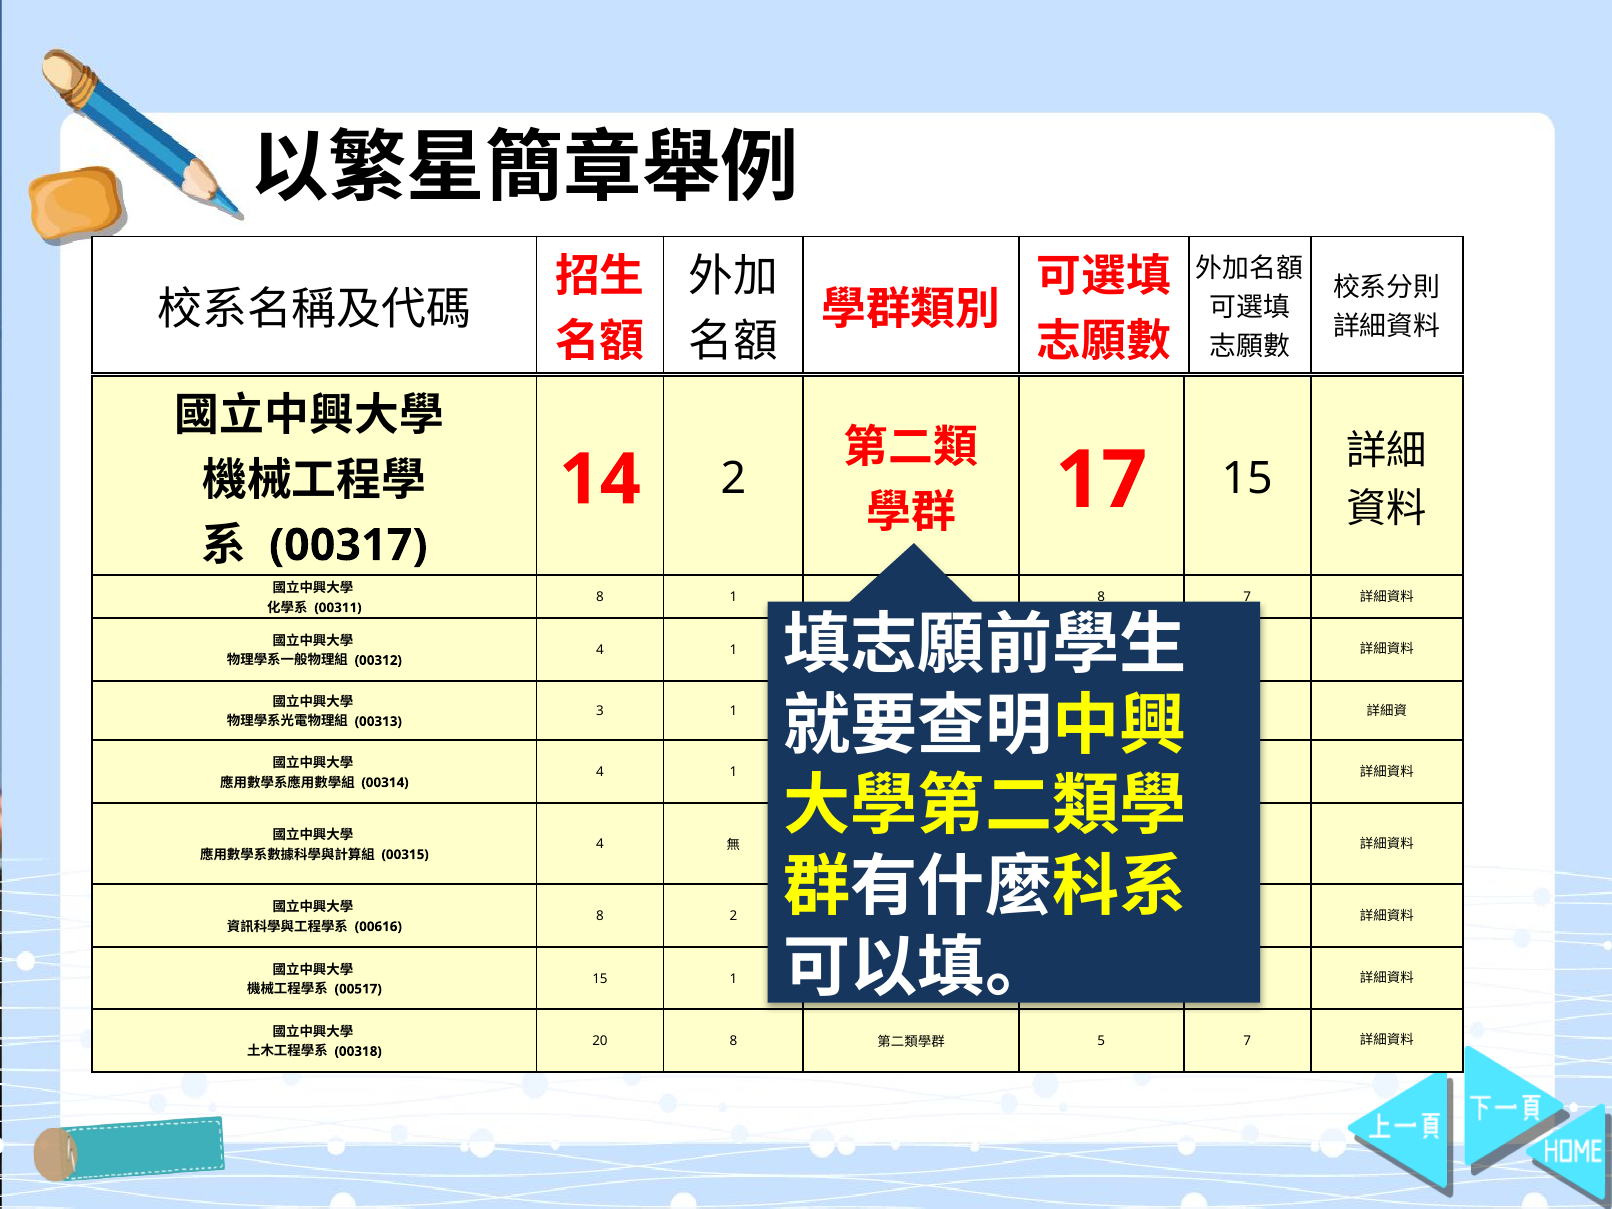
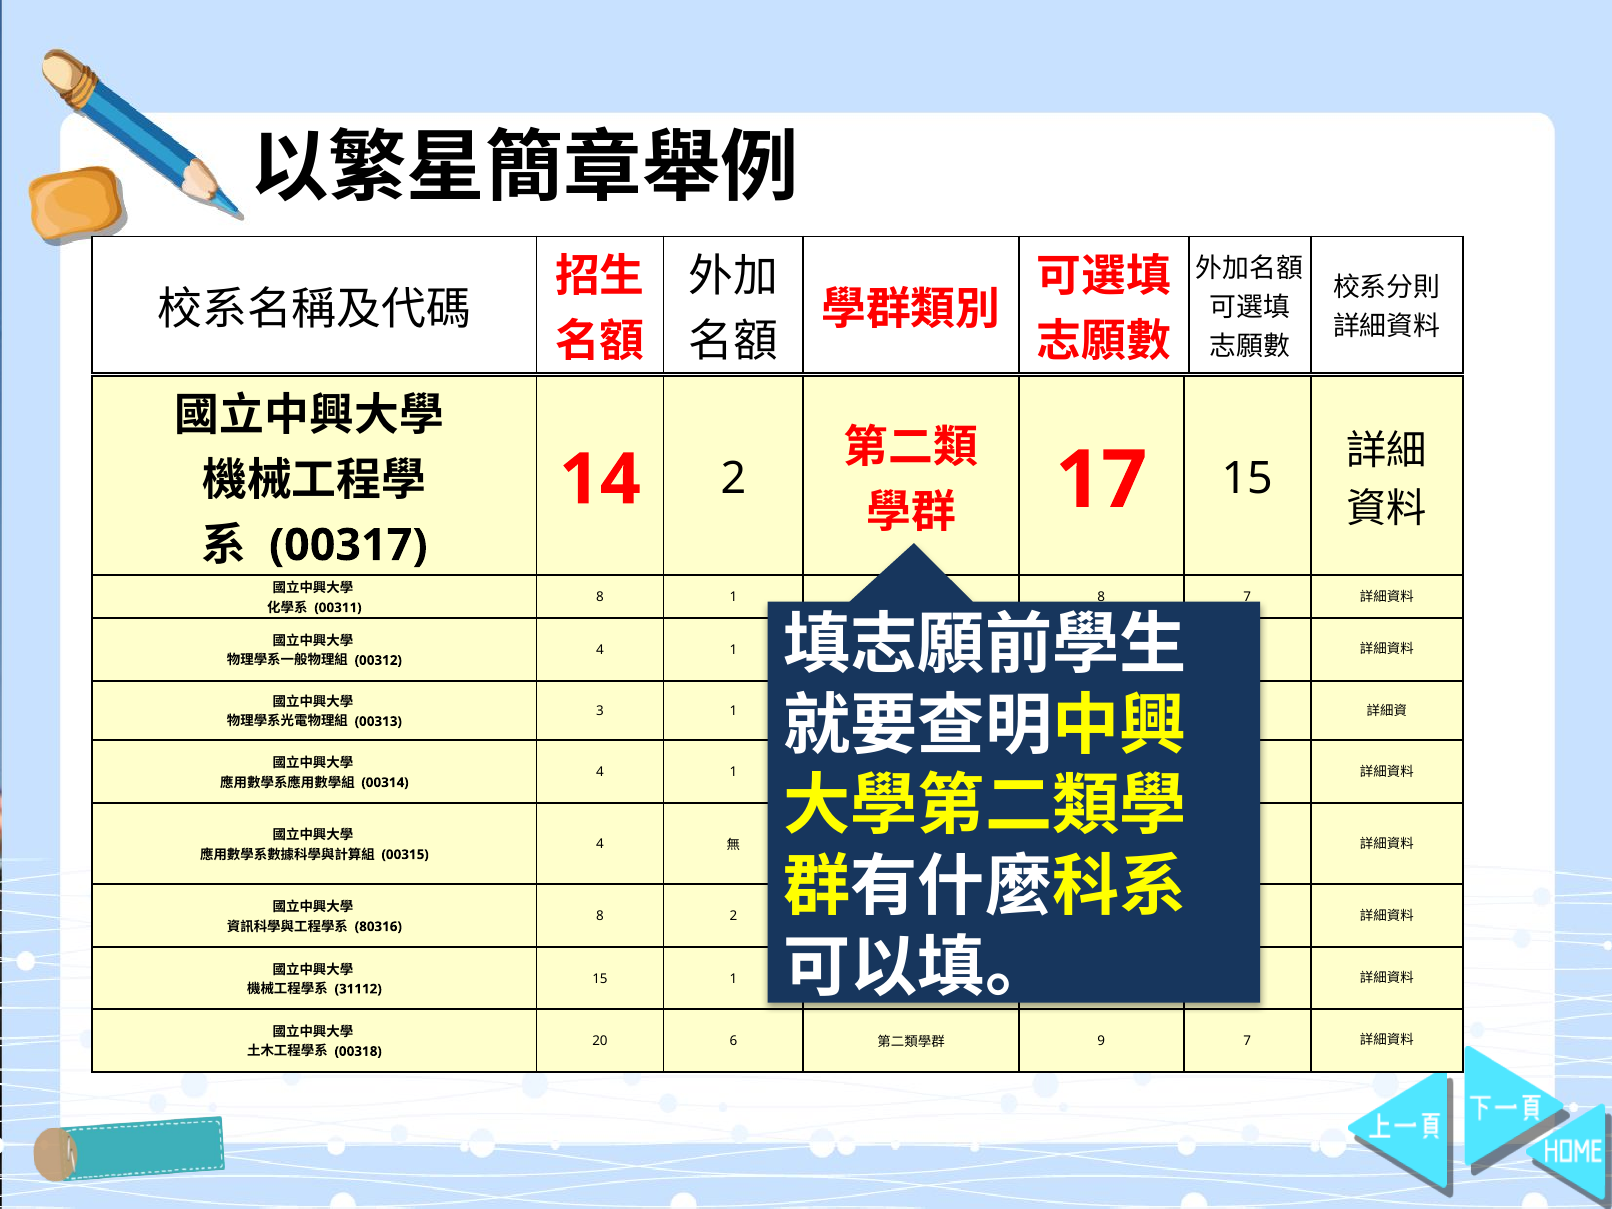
00616: 00616 -> 80316 (378, 927)
00517: 00517 -> 31112 (358, 989)
20 8: 8 -> 6 (733, 1041)
5: 5 -> 9 (1101, 1041)
